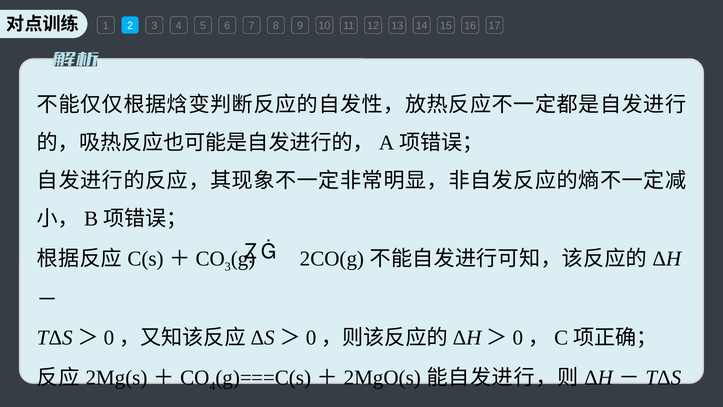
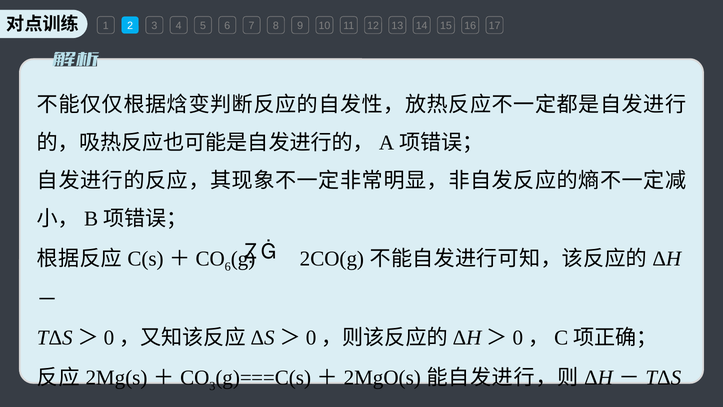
3: 3 -> 6 (228, 267)
4: 4 -> 3 (212, 386)
